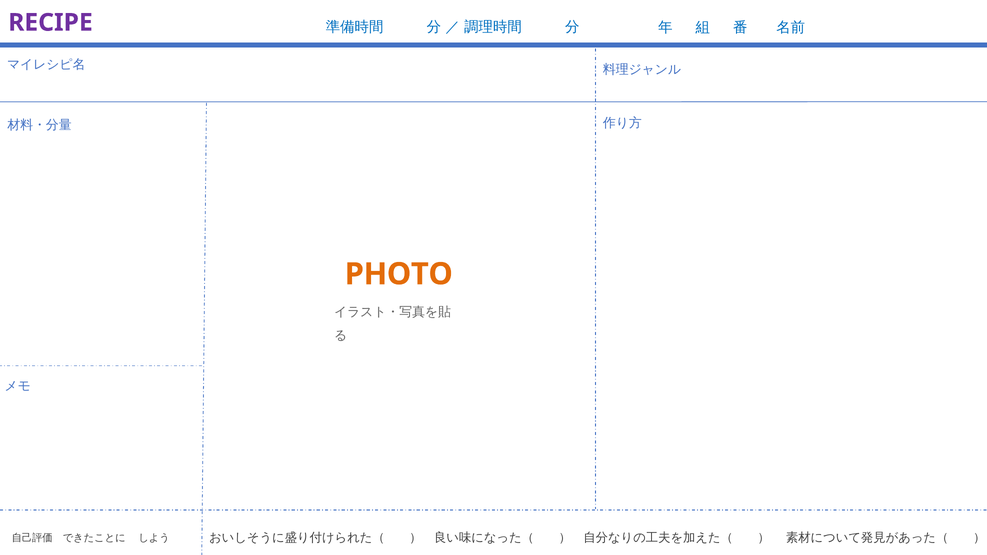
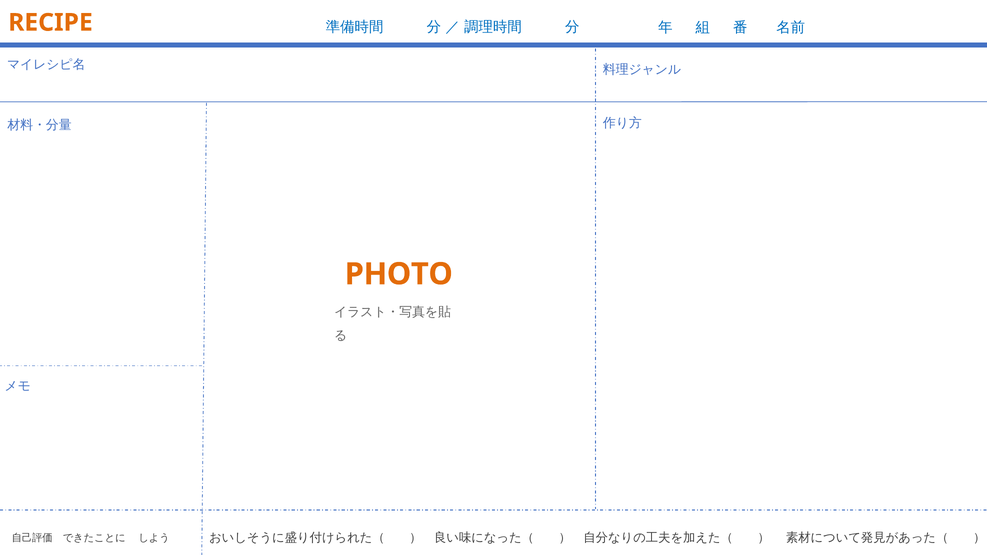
RECIPE colour: purple -> orange (50, 23)
